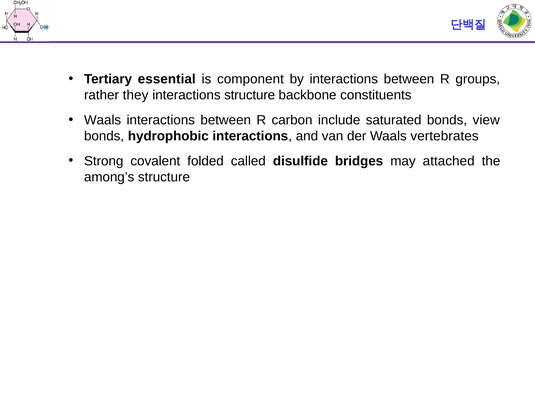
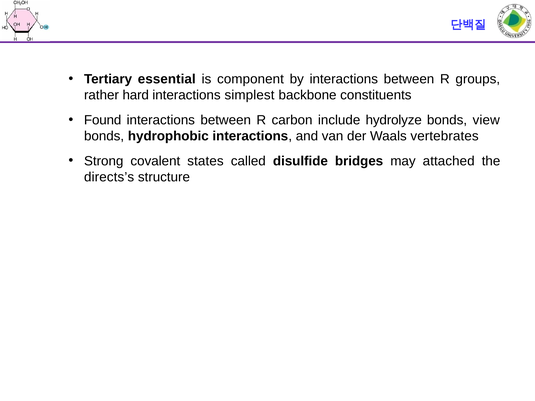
they: they -> hard (136, 95)
interactions structure: structure -> simplest (250, 95)
Waals: Waals -> Found (103, 120)
saturated: saturated -> hydrolyze (394, 120)
folded: folded -> states (205, 161)
among’s: among’s -> directs’s (109, 177)
